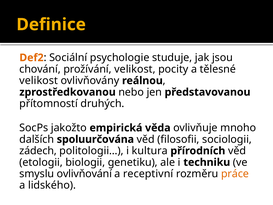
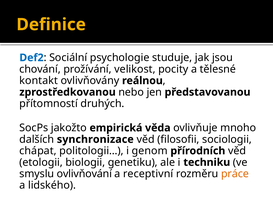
Def2 colour: orange -> blue (32, 58)
velikost: velikost -> kontakt (39, 81)
spoluurčována: spoluurčována -> synchronizace (95, 139)
zádech: zádech -> chápat (38, 151)
kultura: kultura -> genom (150, 151)
